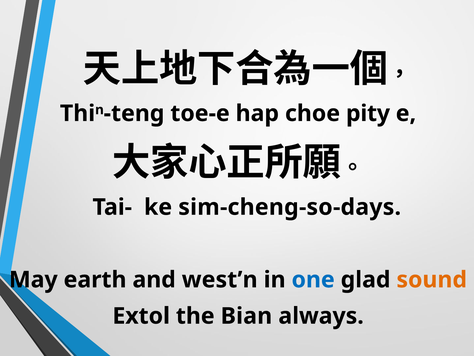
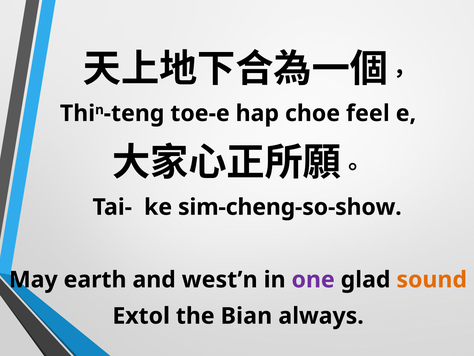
pity: pity -> feel (368, 113)
sim-cheng-so-days: sim-cheng-so-days -> sim-cheng-so-show (290, 207)
one colour: blue -> purple (313, 279)
